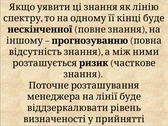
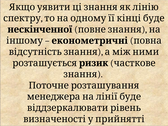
прогнозуванню: прогнозуванню -> економетричні (90, 41)
